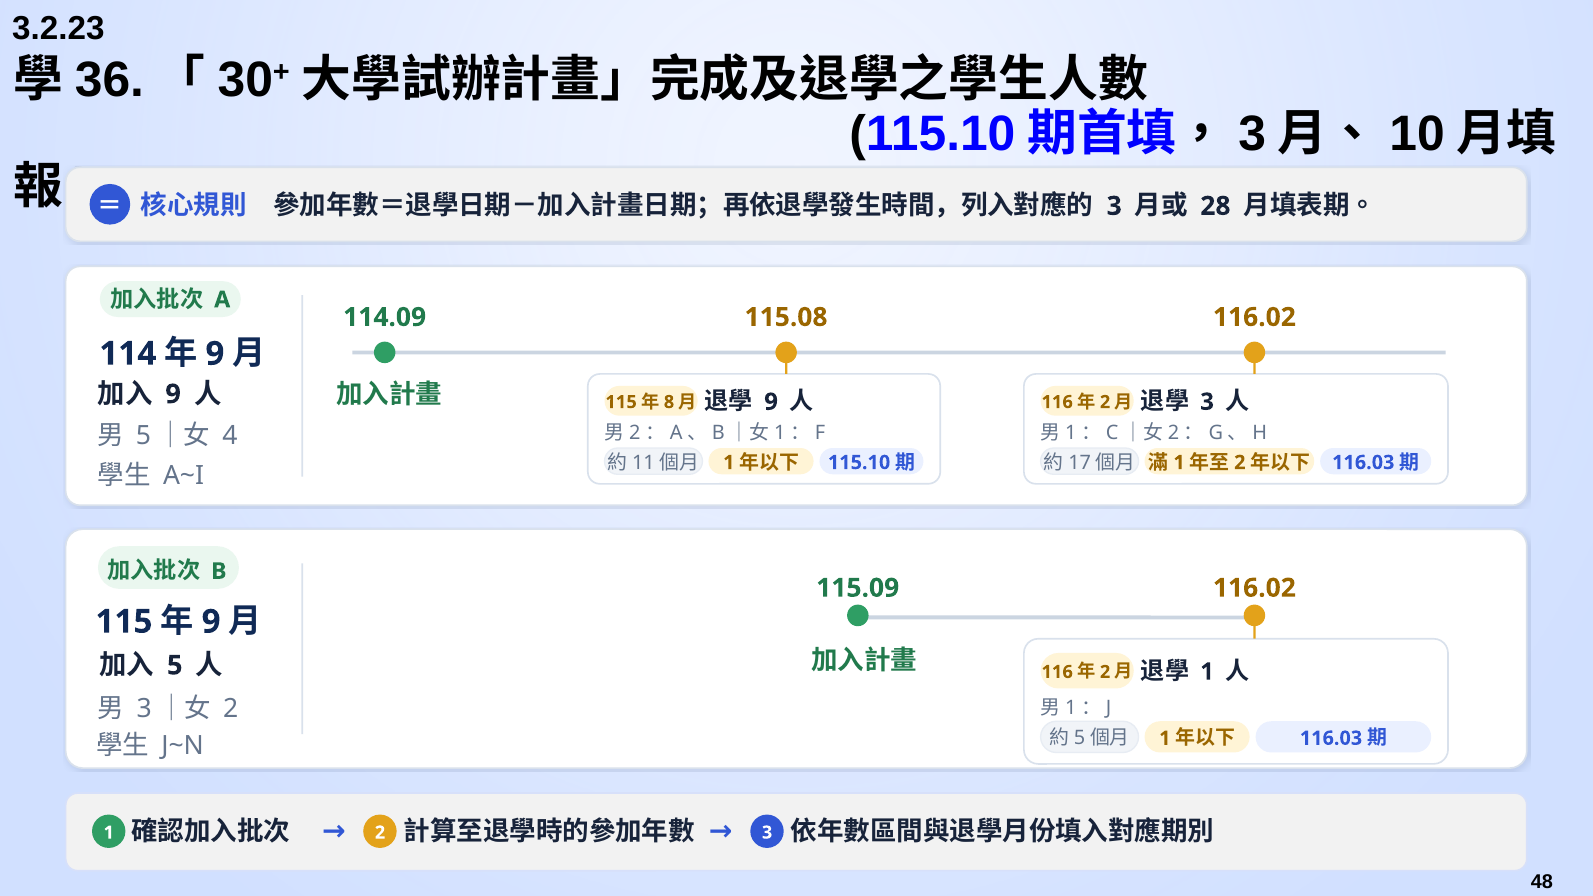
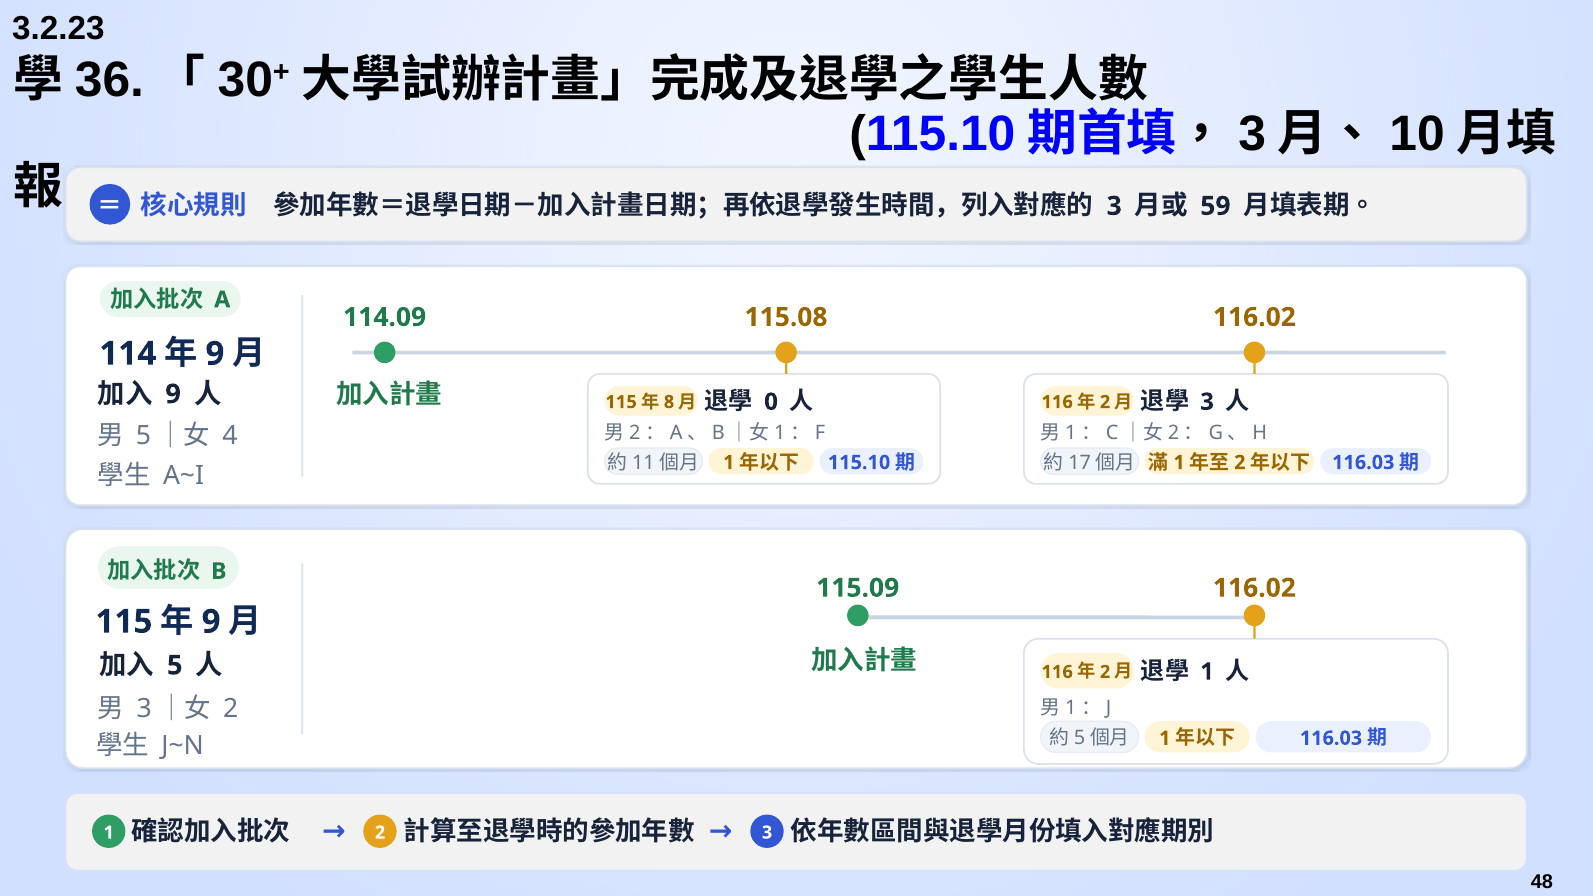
28: 28 -> 59 (1215, 206)
9: 9 -> 0 (771, 402)
